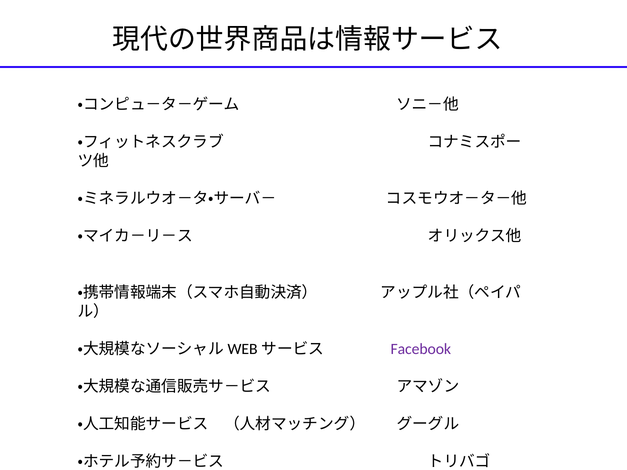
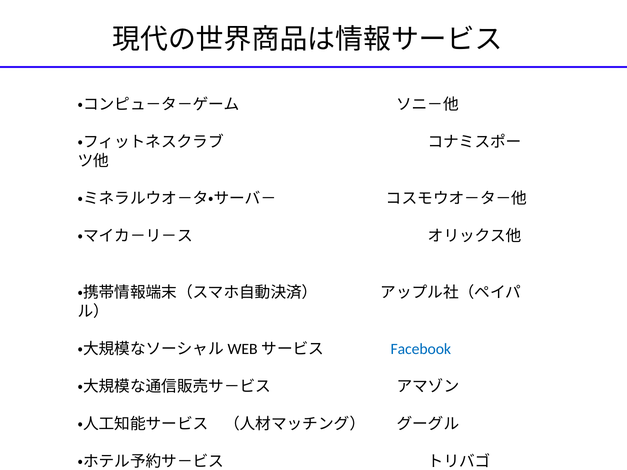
Facebook colour: purple -> blue (421, 349)
